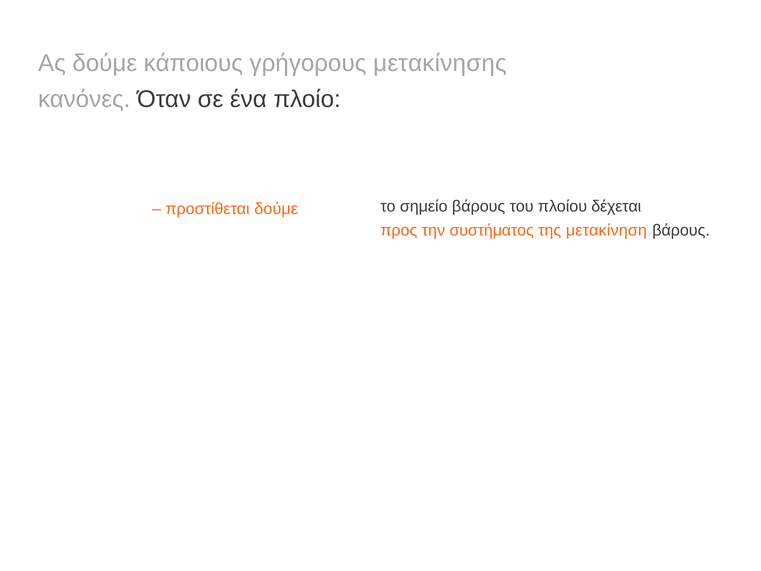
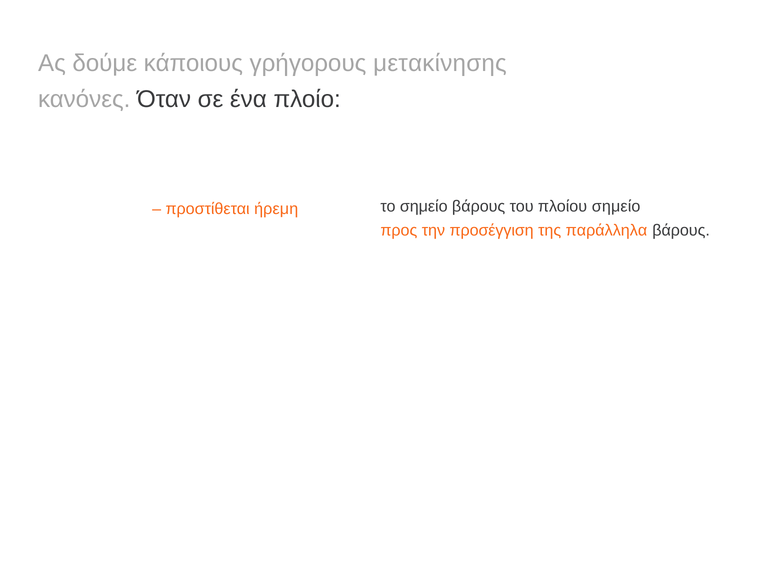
δέχεται: δέχεται -> σημείο (616, 206)
προστίθεται δούμε: δούμε -> ήρεμη (276, 209)
συστήματος: συστήματος -> προσέγγιση (492, 230)
της μετακίνηση: μετακίνηση -> παράλληλα (606, 230)
